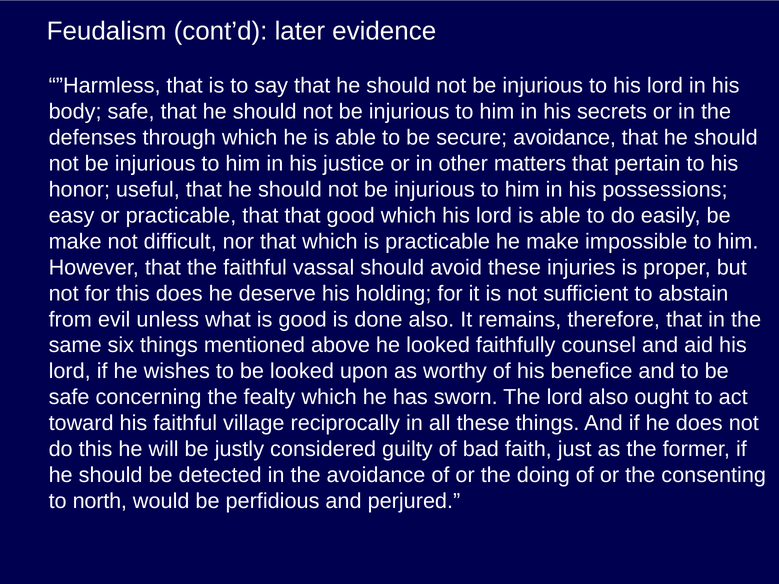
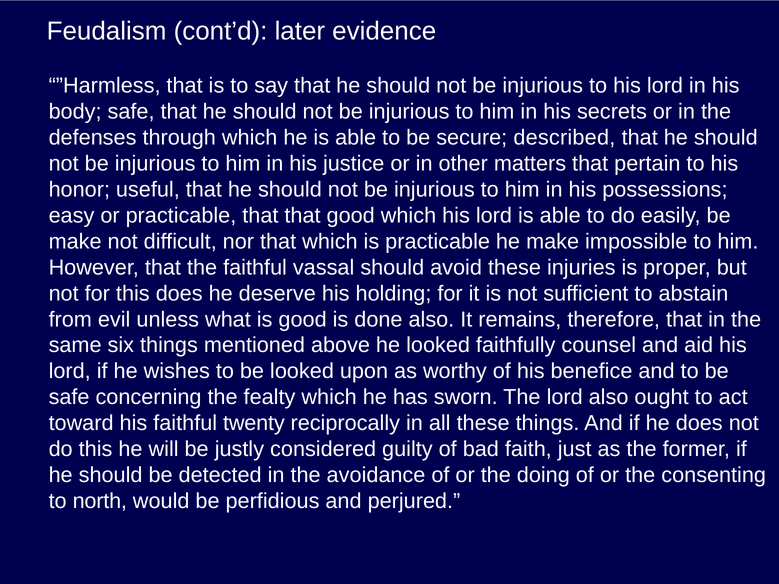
secure avoidance: avoidance -> described (564, 138)
village: village -> twenty (254, 423)
